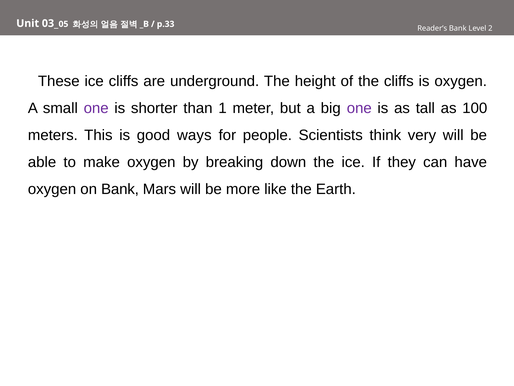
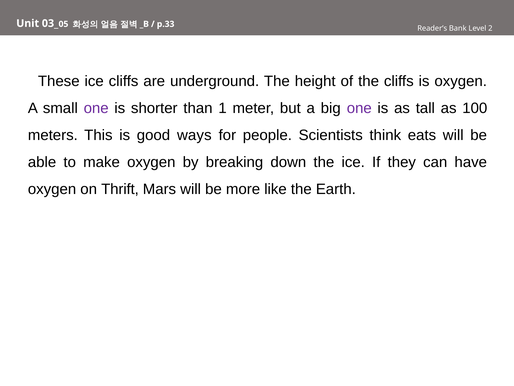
very: very -> eats (422, 135)
on Bank: Bank -> Thrift (120, 189)
